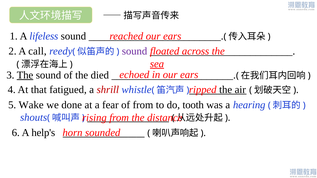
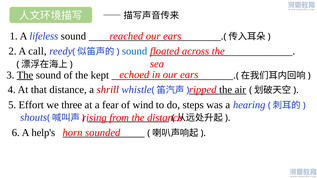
sound colour: purple -> blue (135, 51)
sea underline: present -> none (157, 64)
died: died -> kept (100, 75)
that fatigued: fatigued -> distance (68, 90)
Wake: Wake -> Effort (31, 105)
done: done -> three (72, 105)
of from: from -> wind (143, 105)
tooth: tooth -> steps (193, 105)
